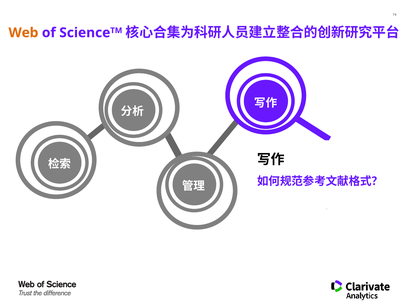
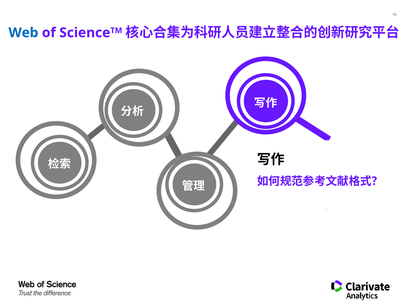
Web colour: orange -> blue (23, 33)
